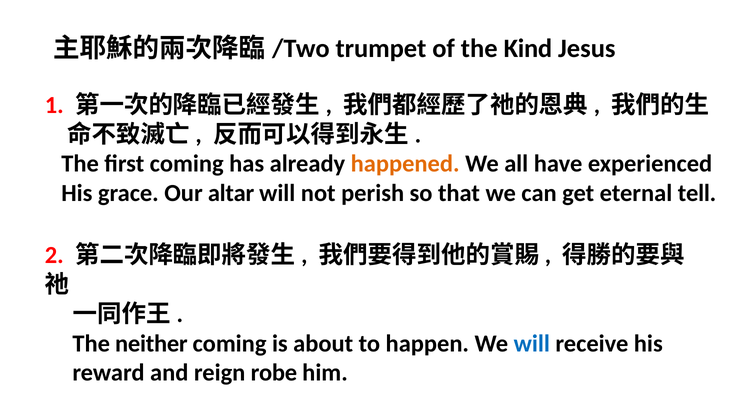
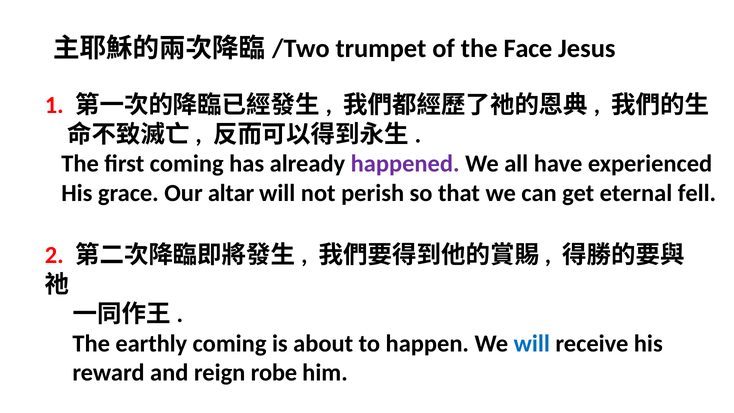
Kind: Kind -> Face (528, 49)
happened colour: orange -> purple (405, 164)
tell: tell -> fell (697, 193)
neither: neither -> earthly (151, 343)
